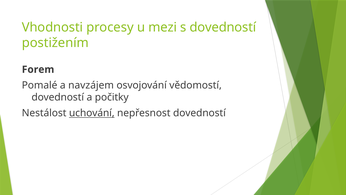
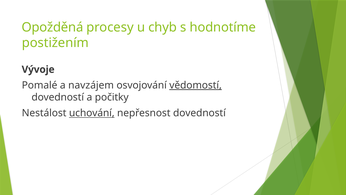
Vhodnosti: Vhodnosti -> Opožděná (52, 27)
mezi: mezi -> chyb (163, 27)
s dovedností: dovedností -> hodnotíme (223, 27)
Forem: Forem -> Vývoje (38, 69)
vědomostí underline: none -> present (196, 85)
